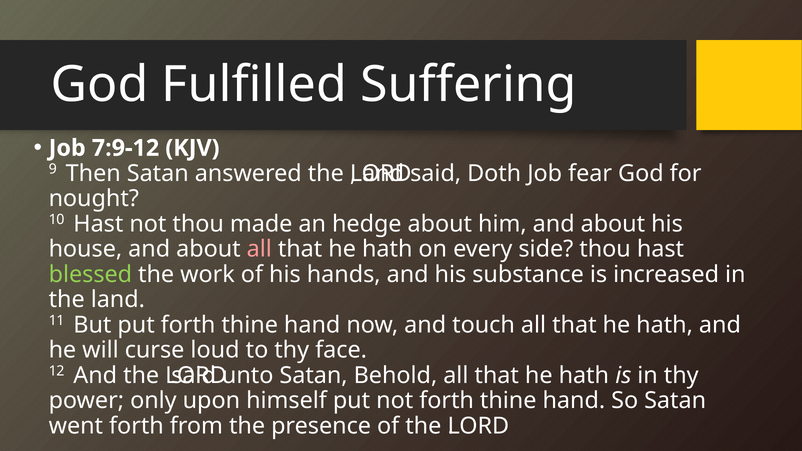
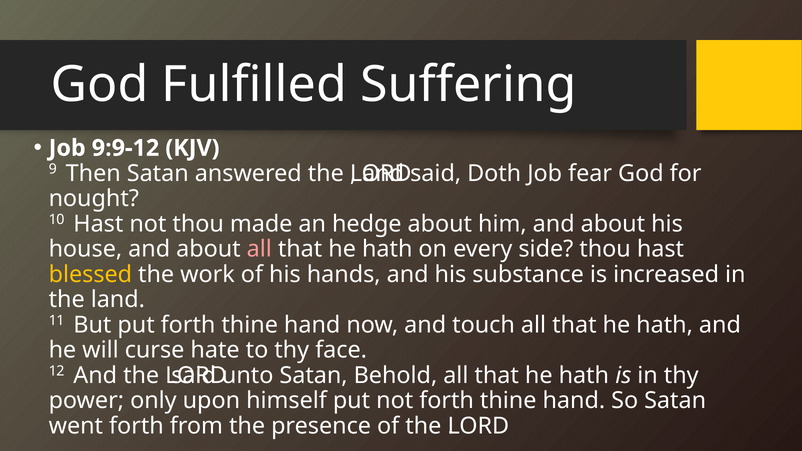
7:9-12: 7:9-12 -> 9:9-12 (126, 148)
blessed colour: light green -> yellow (90, 274)
loud: loud -> hate (215, 350)
